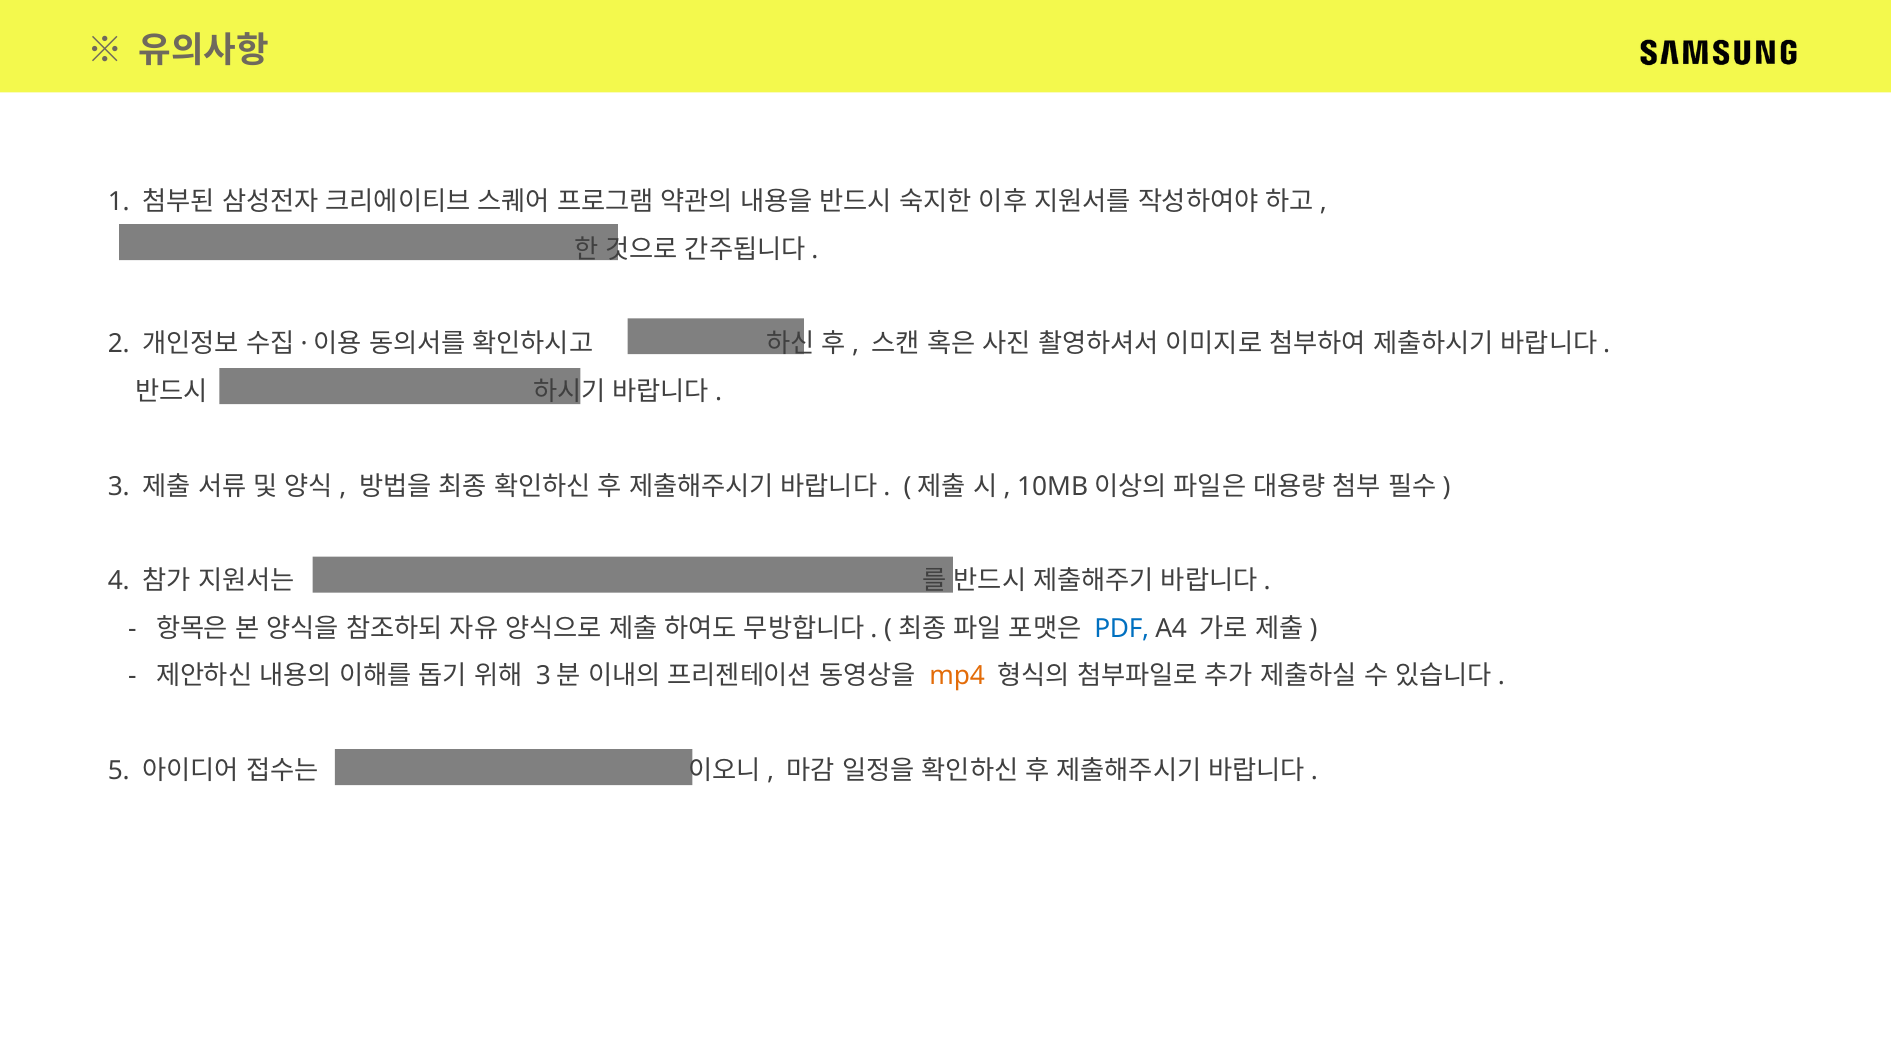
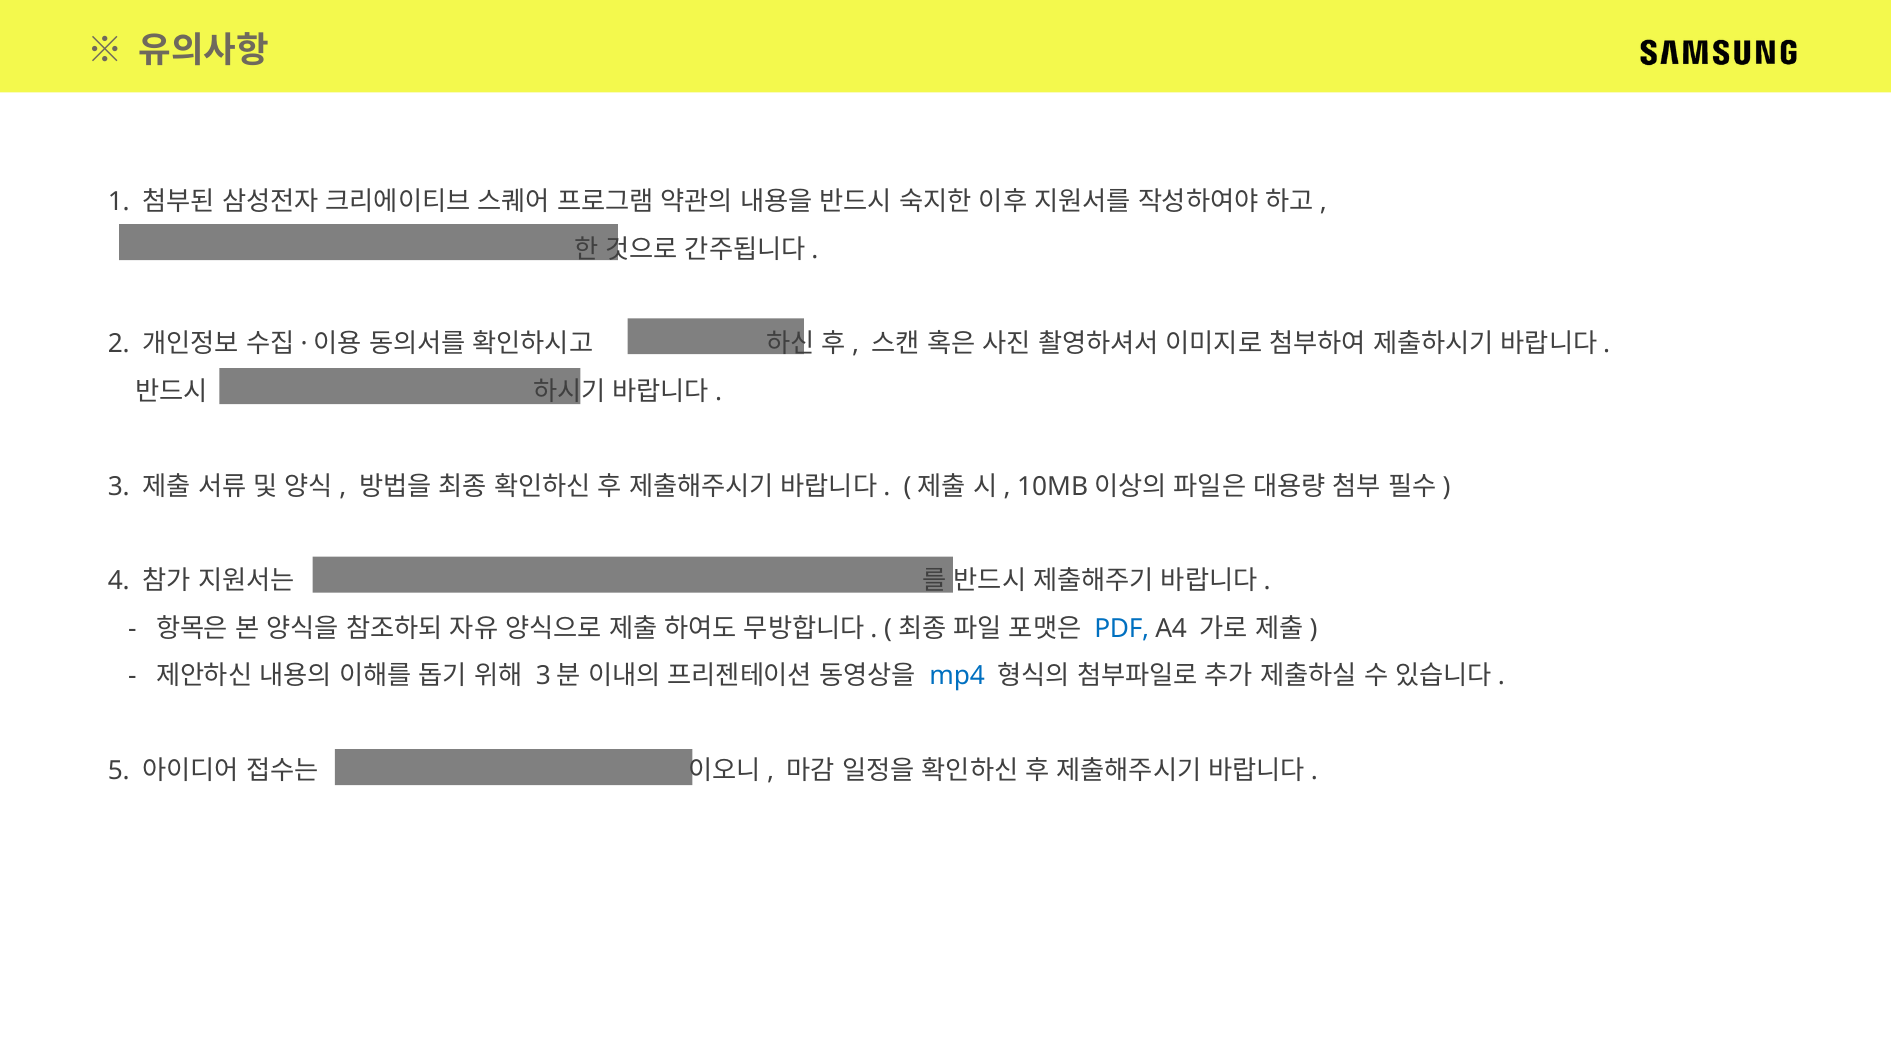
mp4 colour: orange -> blue (957, 676)
